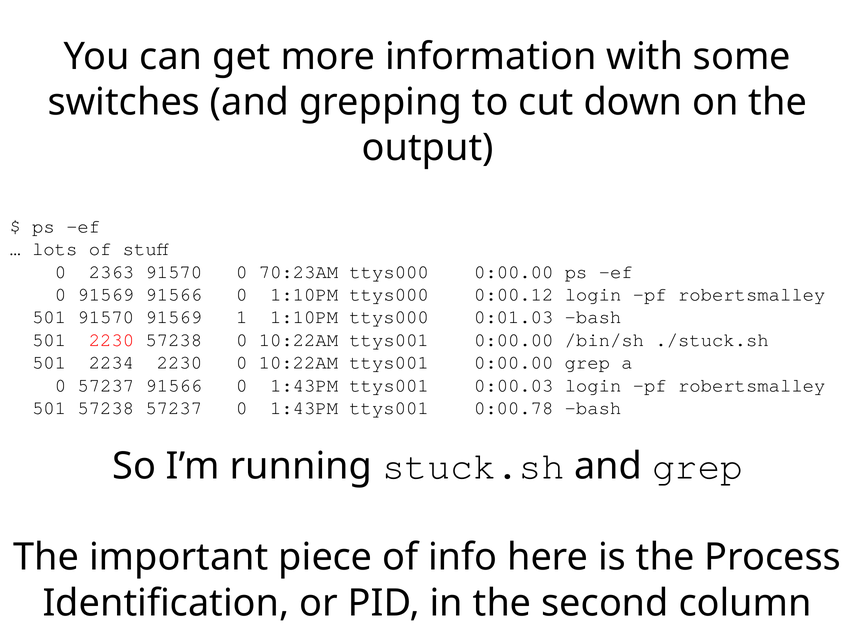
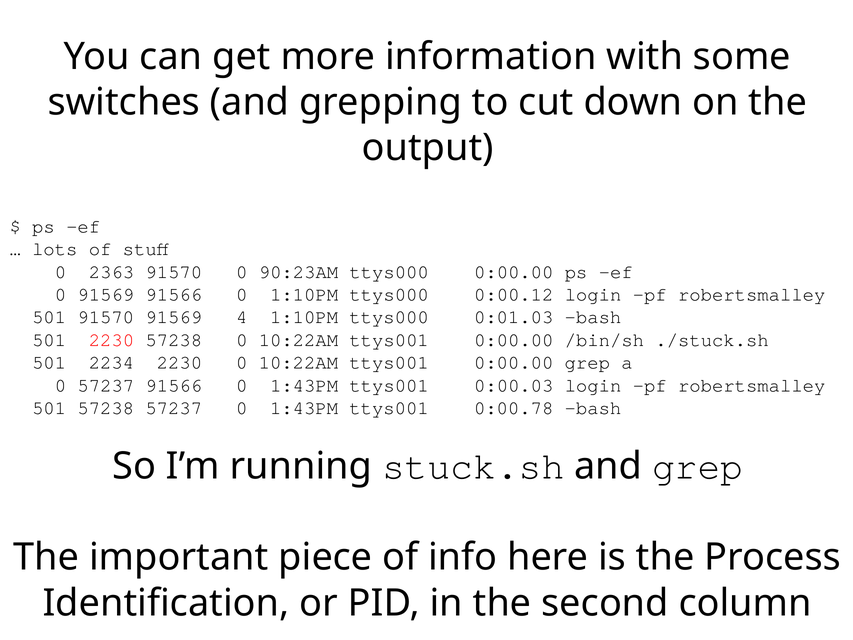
70:23AM: 70:23AM -> 90:23AM (299, 272)
1: 1 -> 4 (242, 317)
